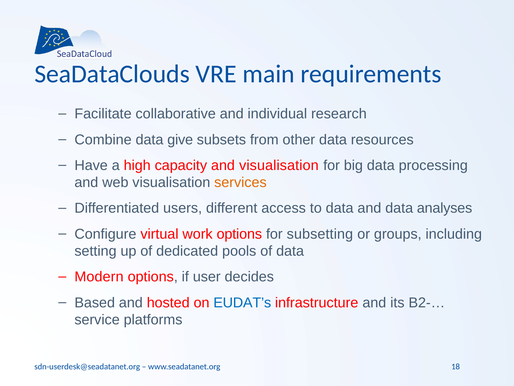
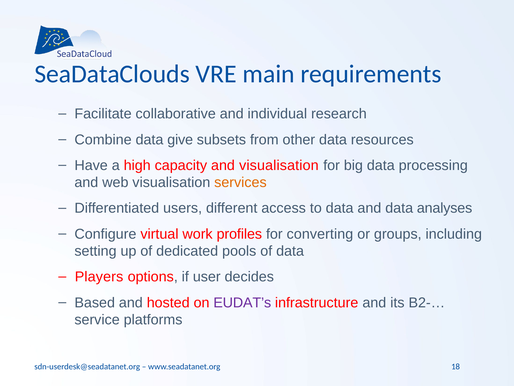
work options: options -> profiles (239, 234)
subsetting: subsetting -> converting (320, 234)
Modern: Modern -> Players (99, 277)
EUDAT’s colour: blue -> purple (242, 302)
